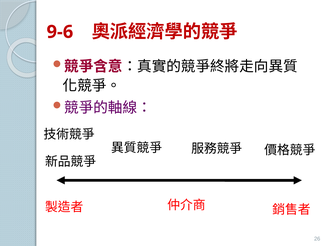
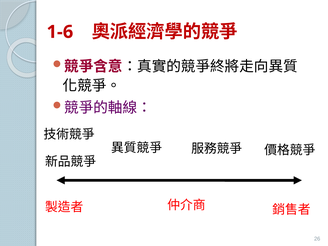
9-6: 9-6 -> 1-6 (60, 32)
